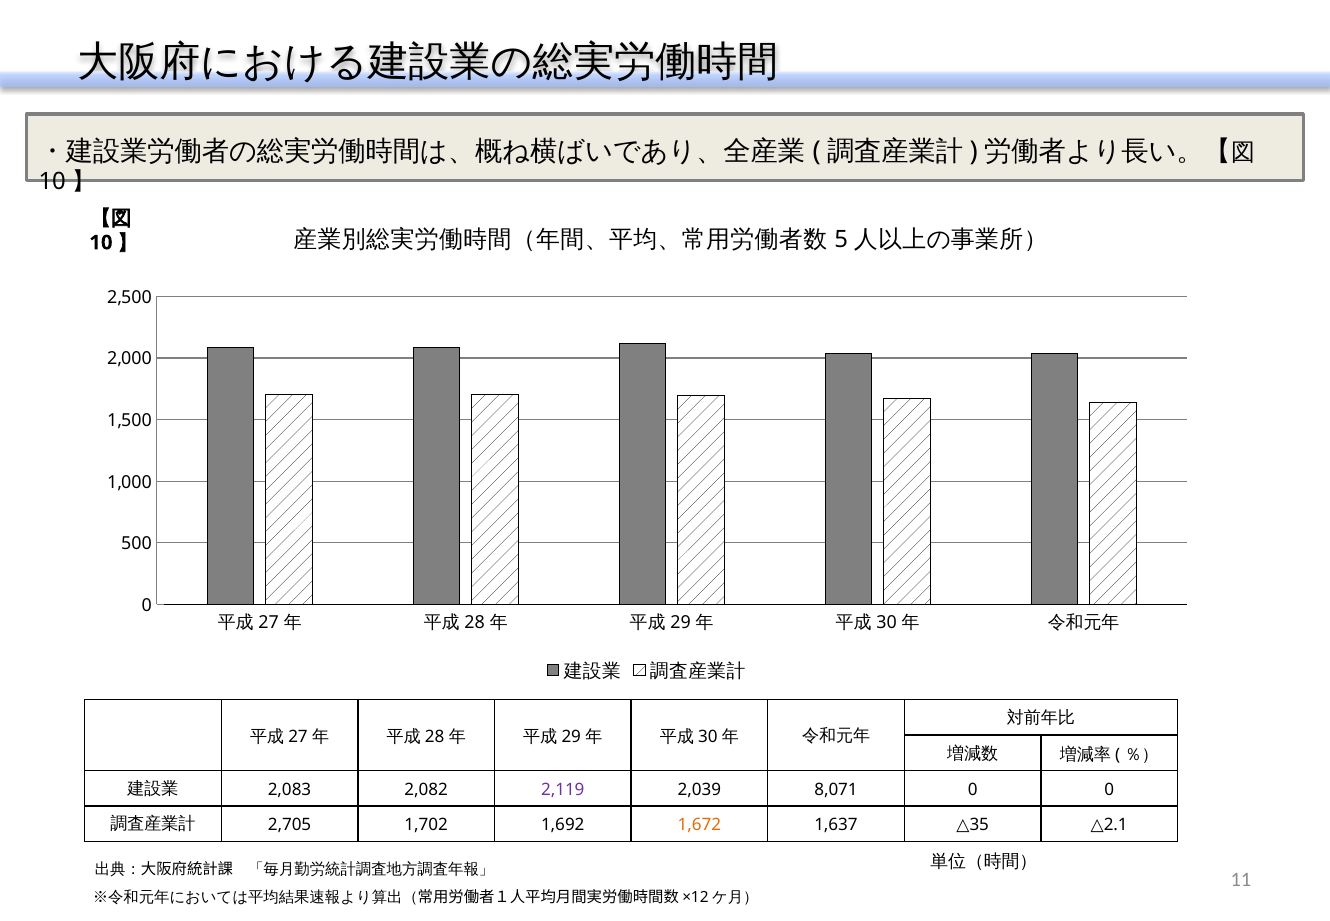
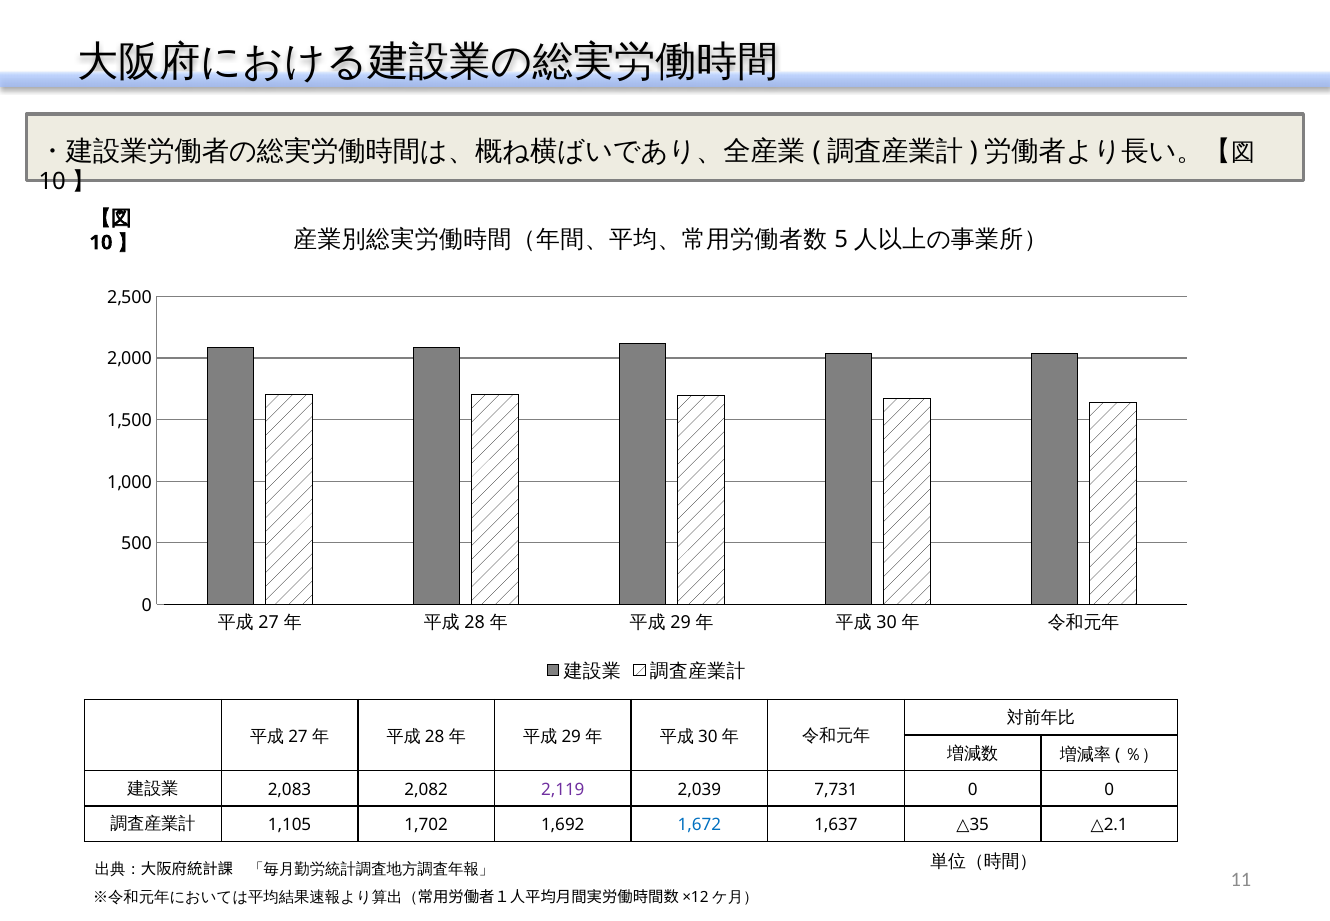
8,071: 8,071 -> 7,731 (836, 790)
2,705: 2,705 -> 1,105 (290, 826)
1,672 colour: orange -> blue (699, 826)
